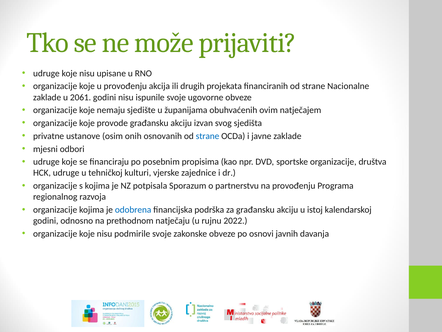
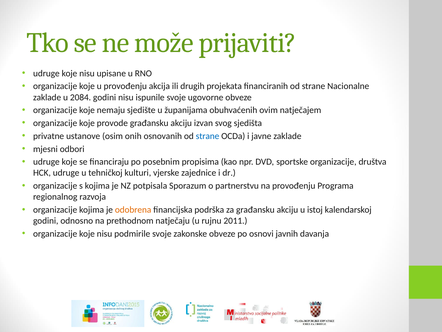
2061: 2061 -> 2084 (81, 97)
odobrena colour: blue -> orange (133, 210)
2022: 2022 -> 2011 (235, 221)
